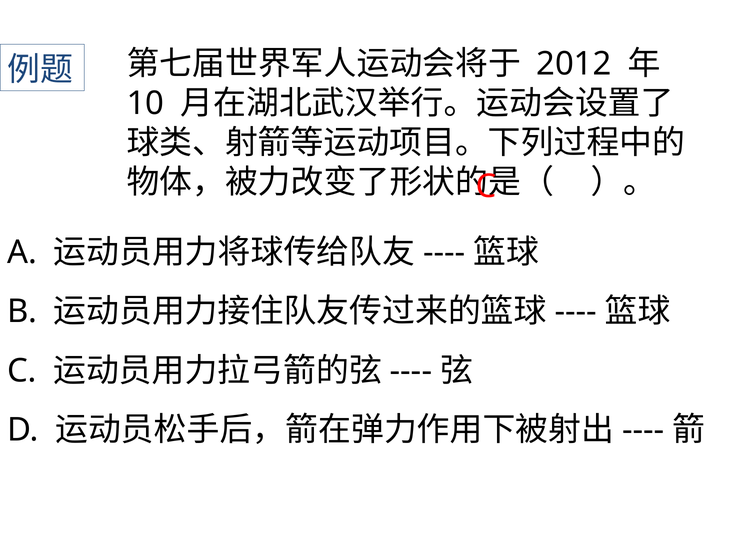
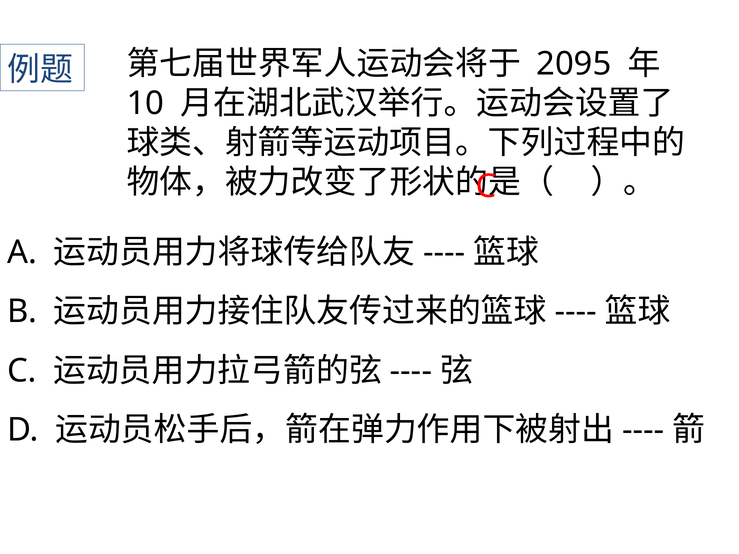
2012: 2012 -> 2095 (574, 64)
